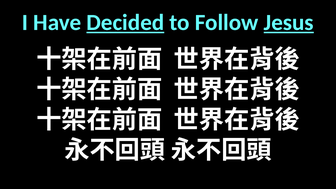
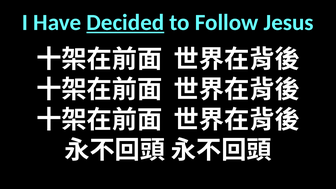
Jesus underline: present -> none (289, 23)
